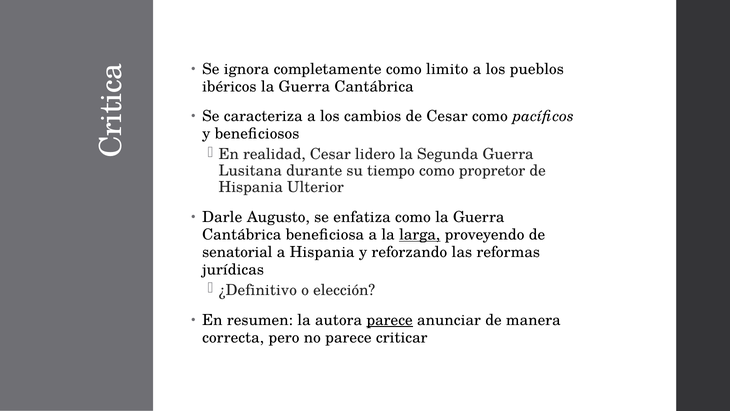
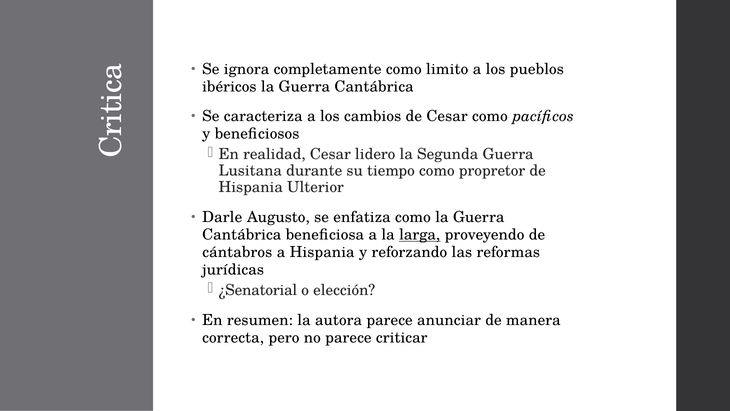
senatorial: senatorial -> cántabros (237, 252)
¿Definitivo: ¿Definitivo -> ¿Senatorial (258, 290)
parece underline: present -> none (390, 320)
